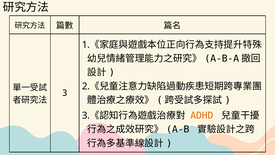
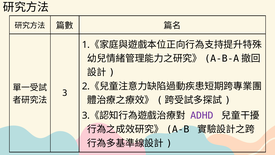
ADHD colour: orange -> purple (202, 115)
